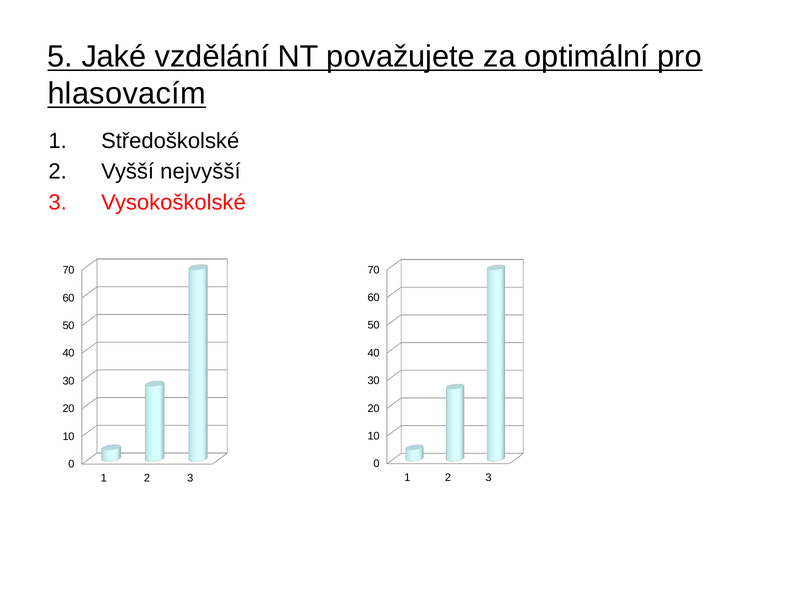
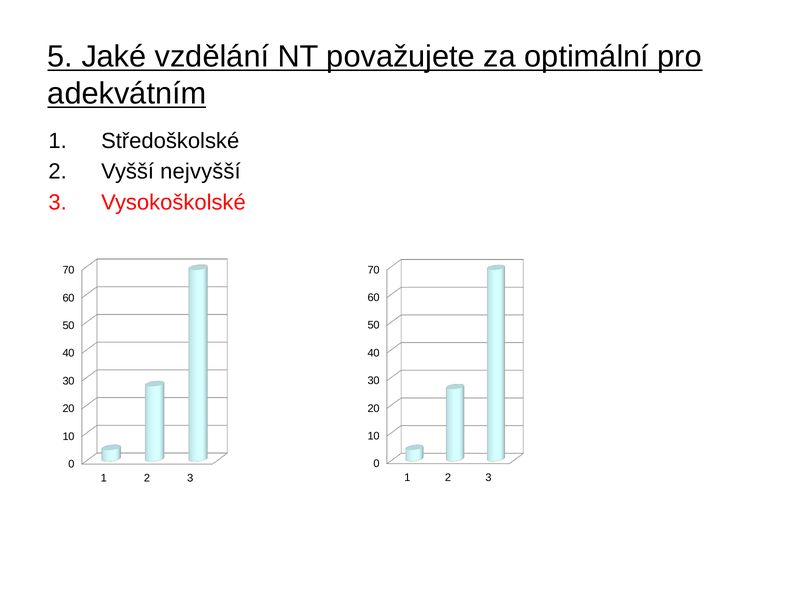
hlasovacím: hlasovacím -> adekvátním (127, 94)
